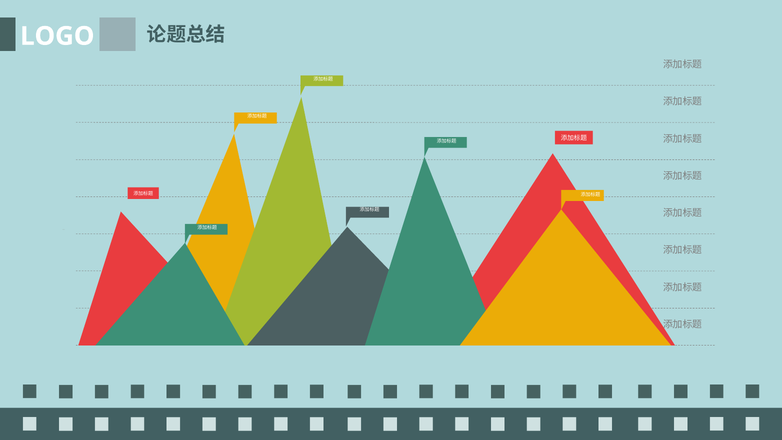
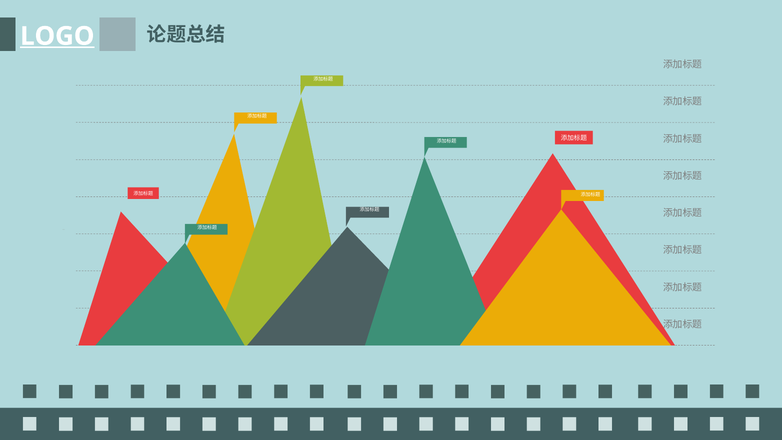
LOGO underline: none -> present (57, 36)
